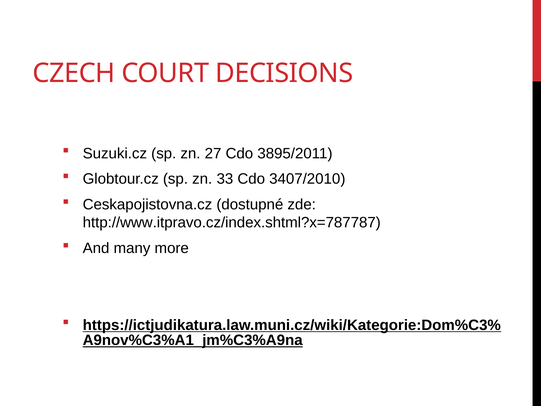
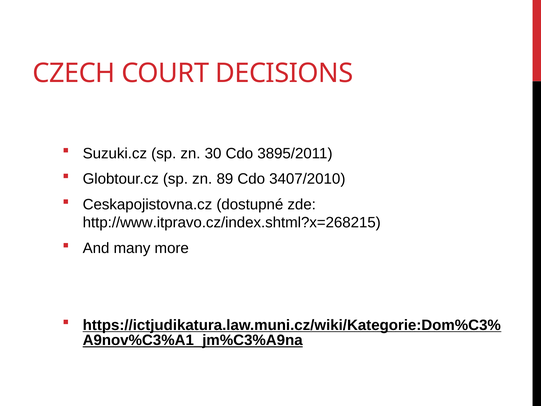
27: 27 -> 30 (213, 153)
33: 33 -> 89 (225, 179)
http://www.itpravo.cz/index.shtml?x=787787: http://www.itpravo.cz/index.shtml?x=787787 -> http://www.itpravo.cz/index.shtml?x=268215 (232, 223)
